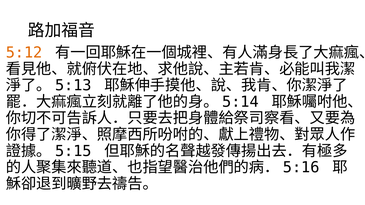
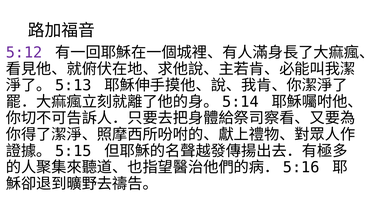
5:12 colour: orange -> purple (24, 53)
